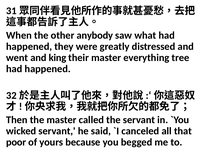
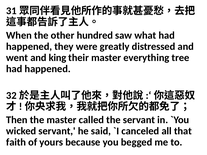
anybody: anybody -> hundred (95, 35)
poor: poor -> faith (16, 142)
